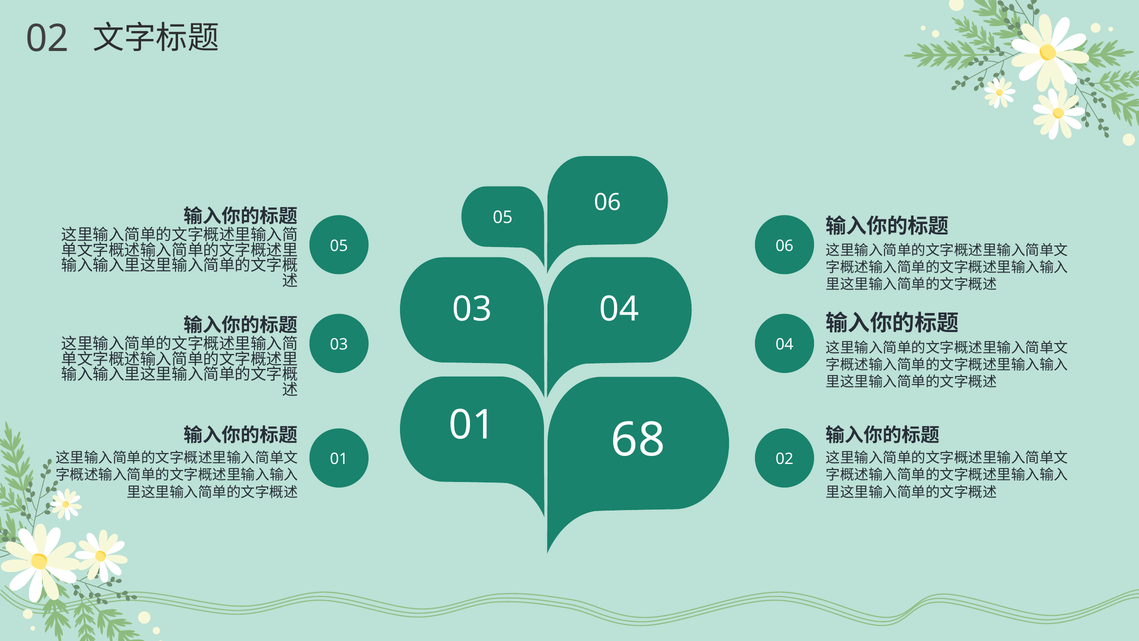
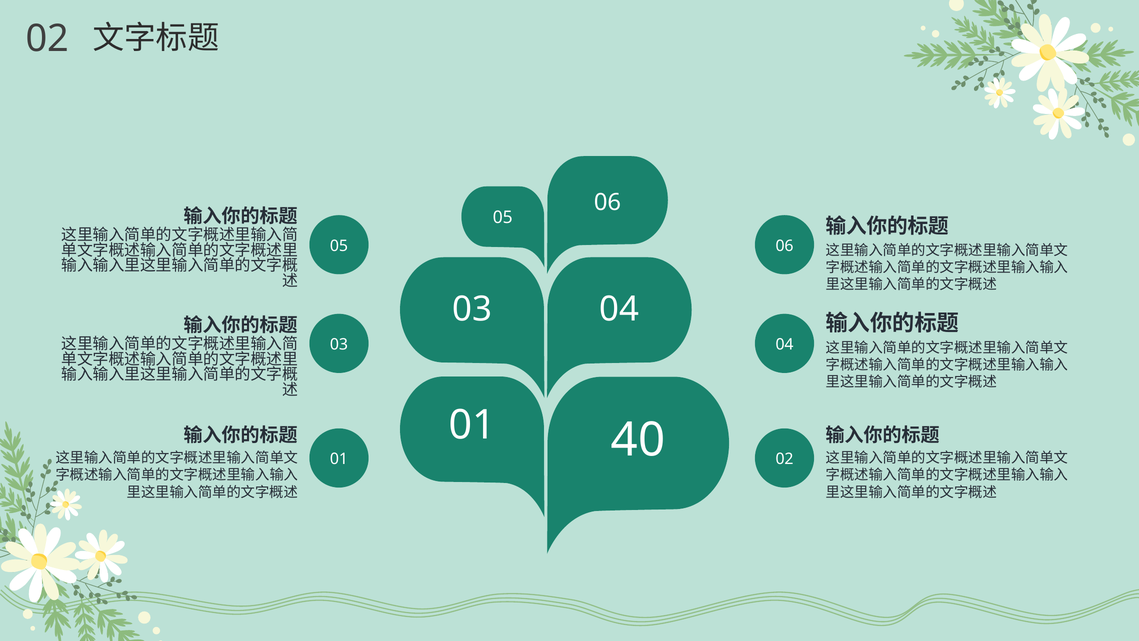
68: 68 -> 40 (638, 440)
